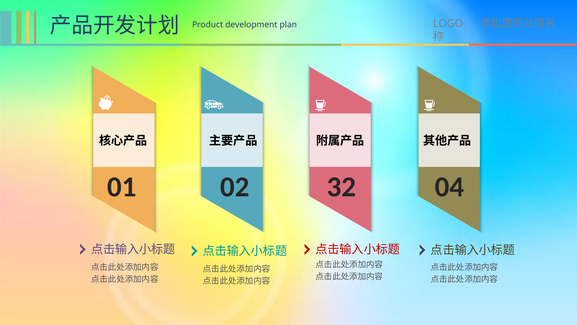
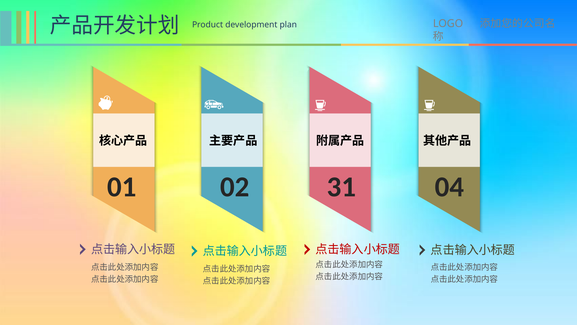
32: 32 -> 31 (341, 187)
